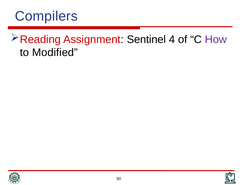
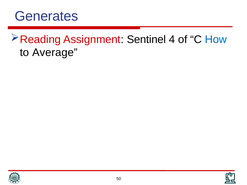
Compilers: Compilers -> Generates (46, 16)
How colour: purple -> blue (216, 39)
Modified: Modified -> Average (55, 53)
